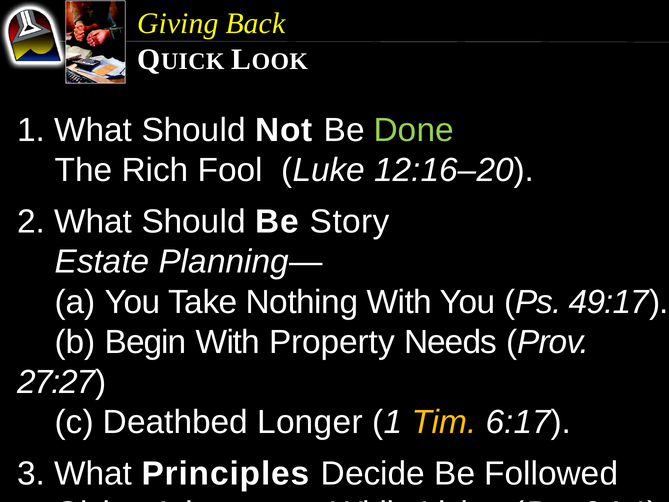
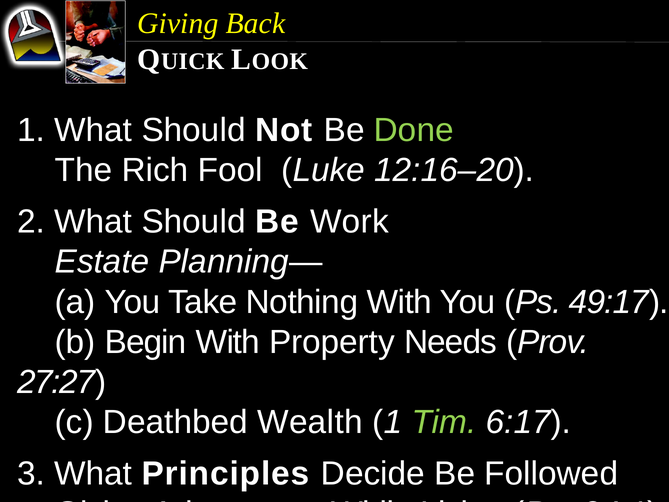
Story: Story -> Work (350, 222)
Longer: Longer -> Wealth (310, 422)
Tim colour: yellow -> light green (444, 422)
